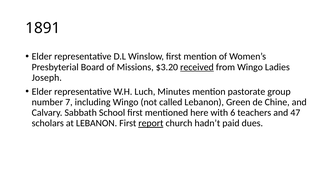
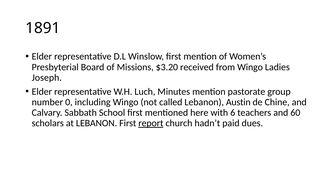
received underline: present -> none (197, 67)
7: 7 -> 0 (69, 102)
Green: Green -> Austin (238, 102)
47: 47 -> 60 (295, 113)
